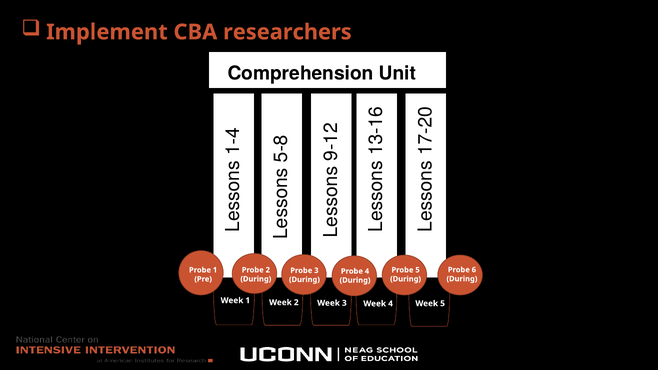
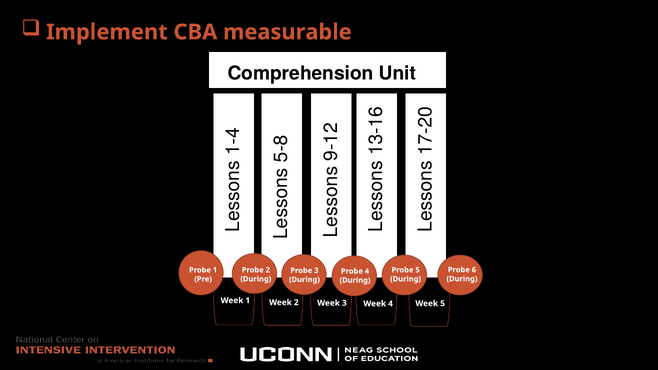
researchers: researchers -> measurable (287, 32)
